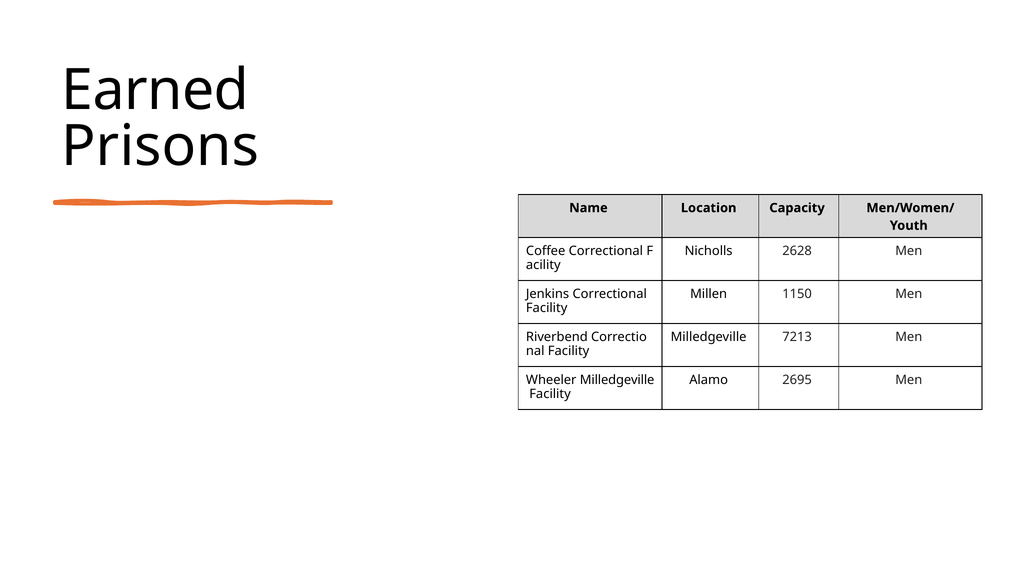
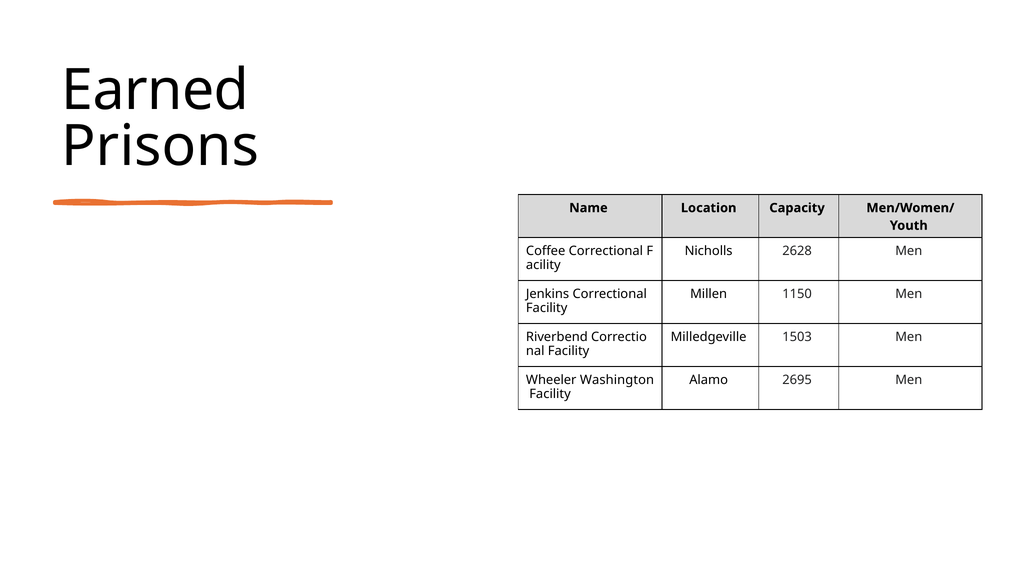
7213: 7213 -> 1503 (797, 337)
Wheeler Milledgeville: Milledgeville -> Washington (617, 380)
